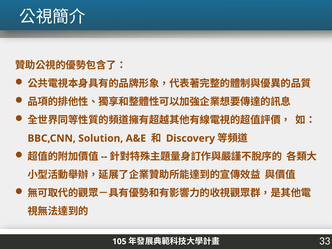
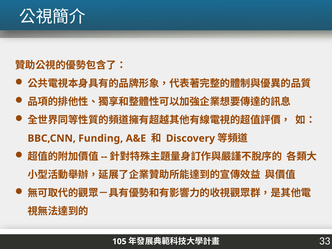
Solution: Solution -> Funding (101, 138)
